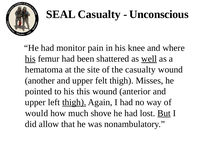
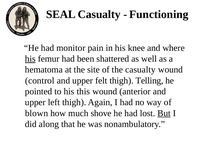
Unconscious: Unconscious -> Functioning (159, 14)
well underline: present -> none (149, 59)
another: another -> control (40, 81)
Misses: Misses -> Telling (149, 81)
thigh underline: present -> none (74, 102)
would: would -> blown (37, 113)
allow: allow -> along (49, 124)
